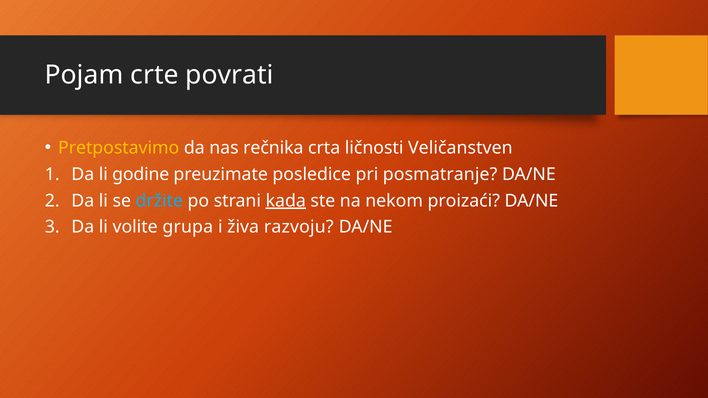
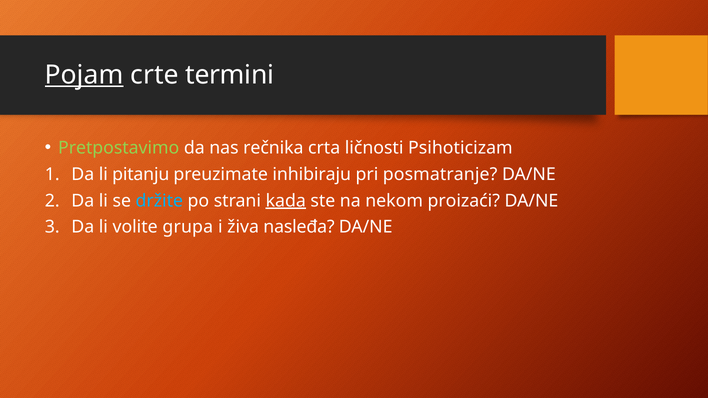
Pojam underline: none -> present (84, 75)
povrati: povrati -> termini (230, 75)
Pretpostavimo colour: yellow -> light green (119, 148)
Veličanstven: Veličanstven -> Psihoticizam (460, 148)
godine: godine -> pitanju (141, 174)
posledice: posledice -> inhibiraju (312, 174)
razvoju: razvoju -> nasleđa (299, 227)
